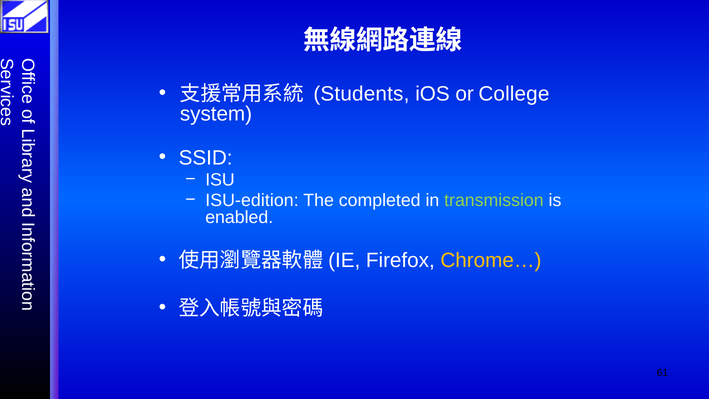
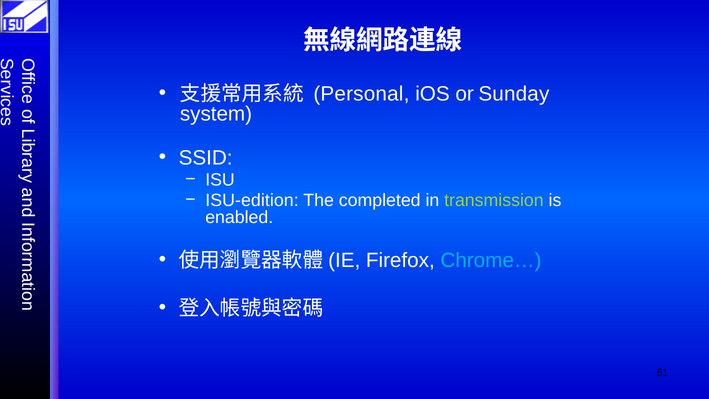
Students: Students -> Personal (361, 94)
College: College -> Sunday (514, 94)
Chrome… colour: yellow -> light blue (491, 260)
